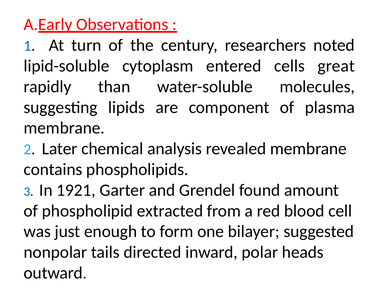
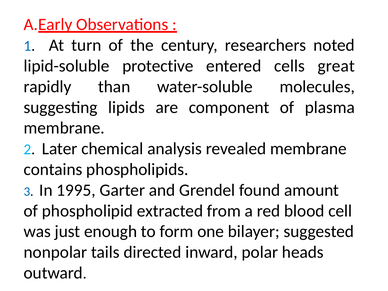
cytoplasm: cytoplasm -> protective (158, 66)
1921: 1921 -> 1995 (76, 190)
